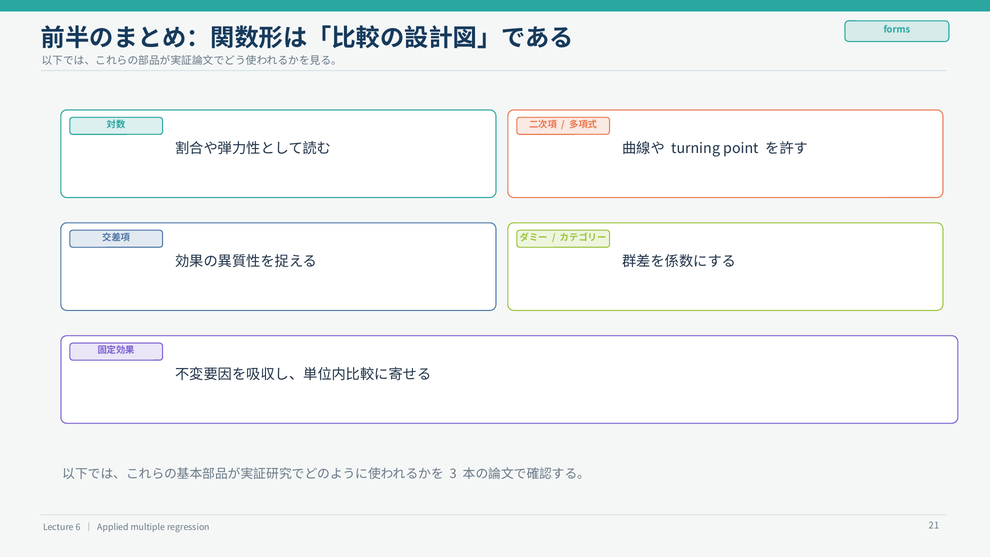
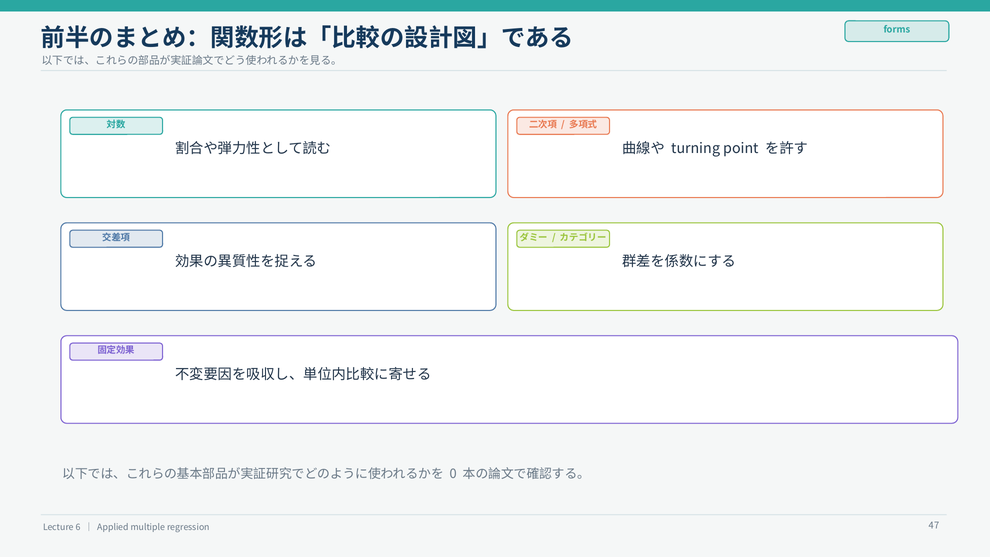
3: 3 -> 0 (453, 474)
21: 21 -> 47 (934, 526)
